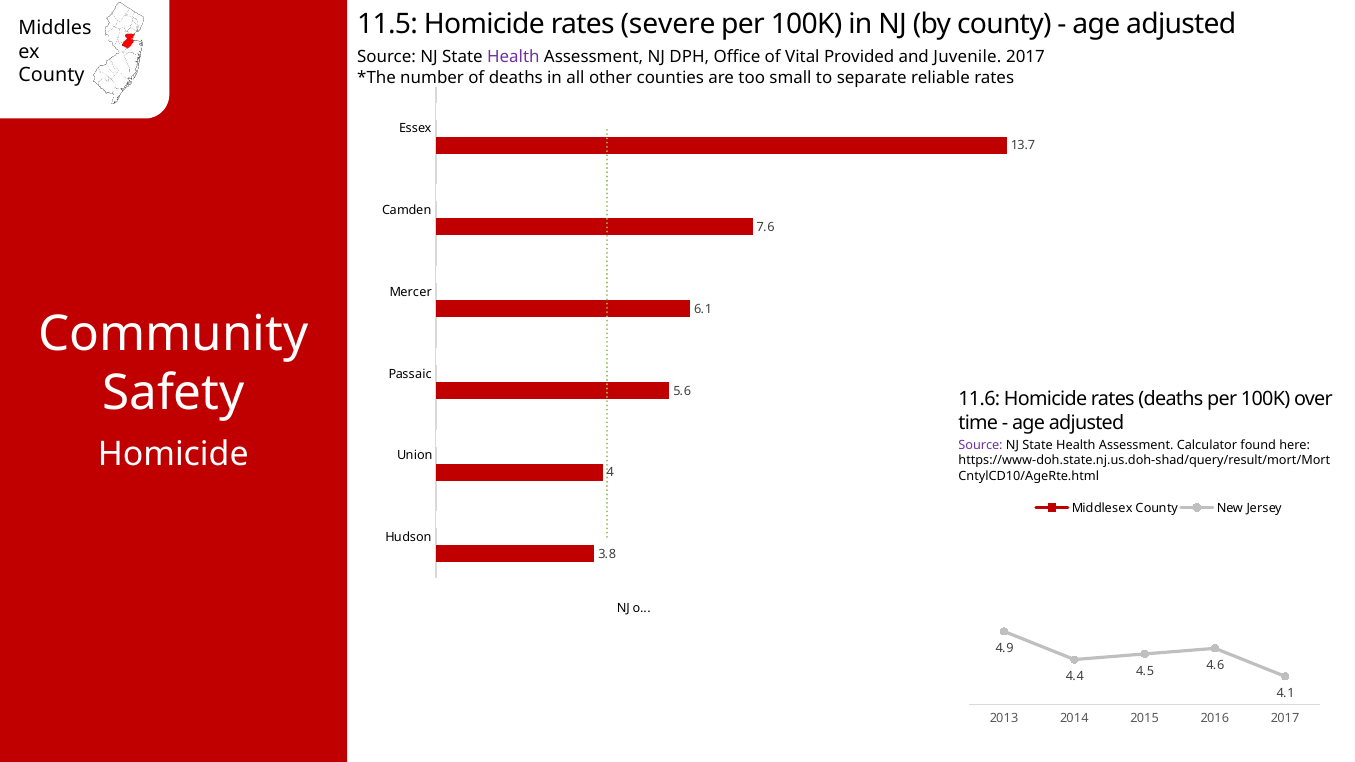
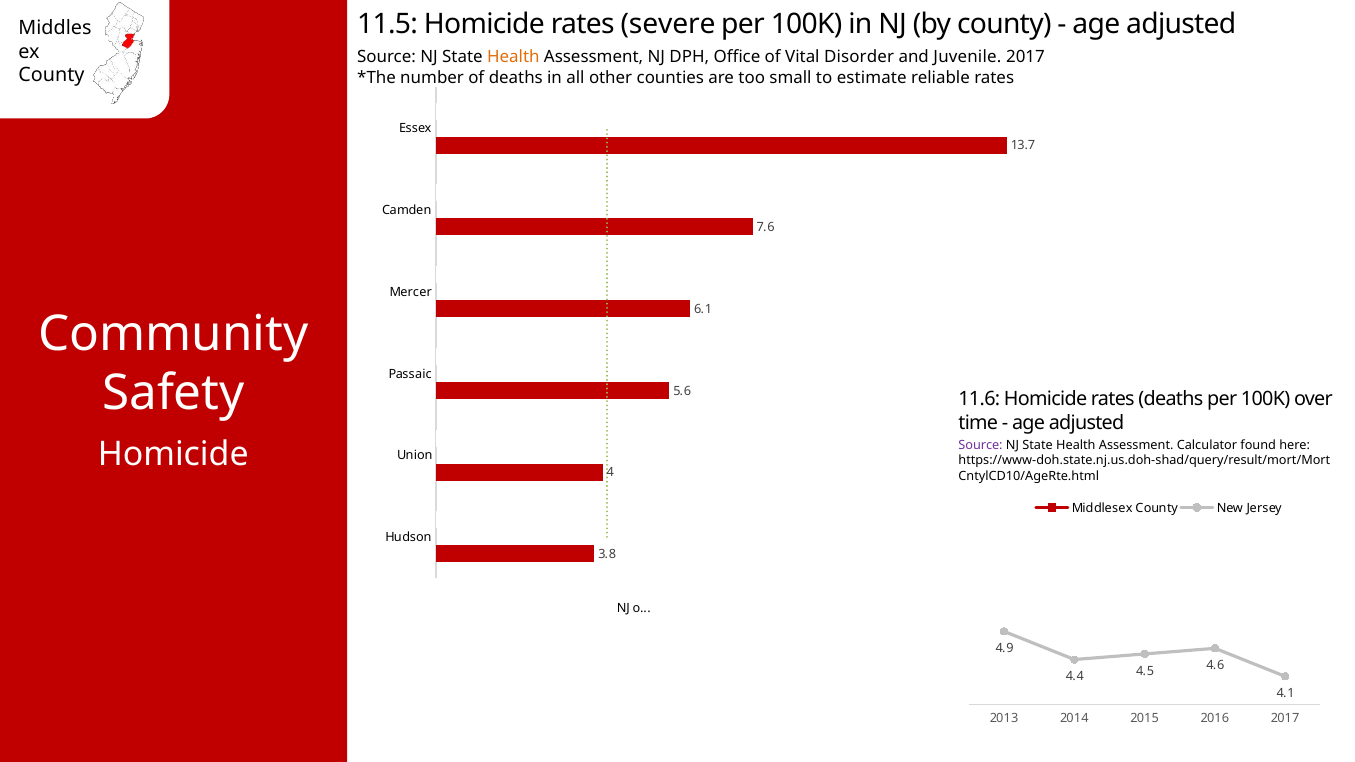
Health colour: purple -> orange (513, 57)
Provided: Provided -> Disorder (859, 57)
separate: separate -> estimate (872, 78)
